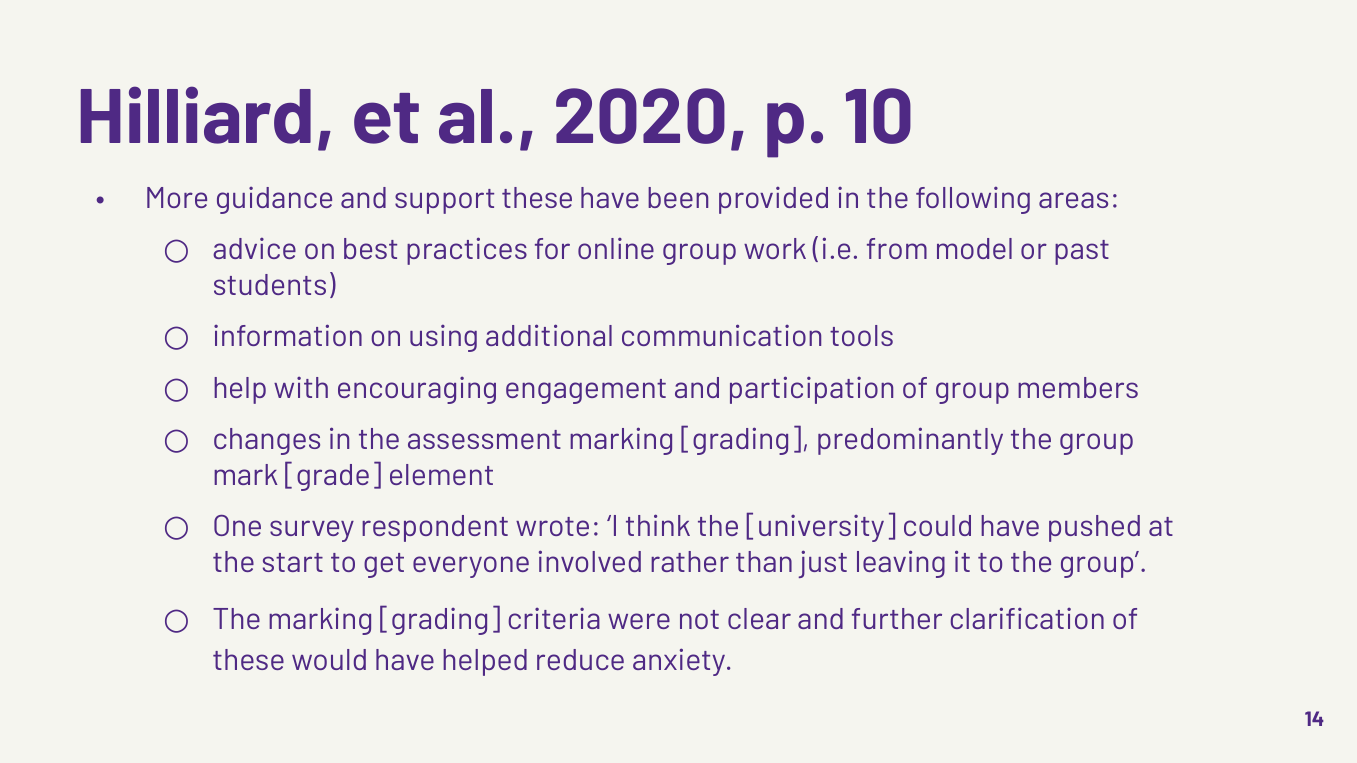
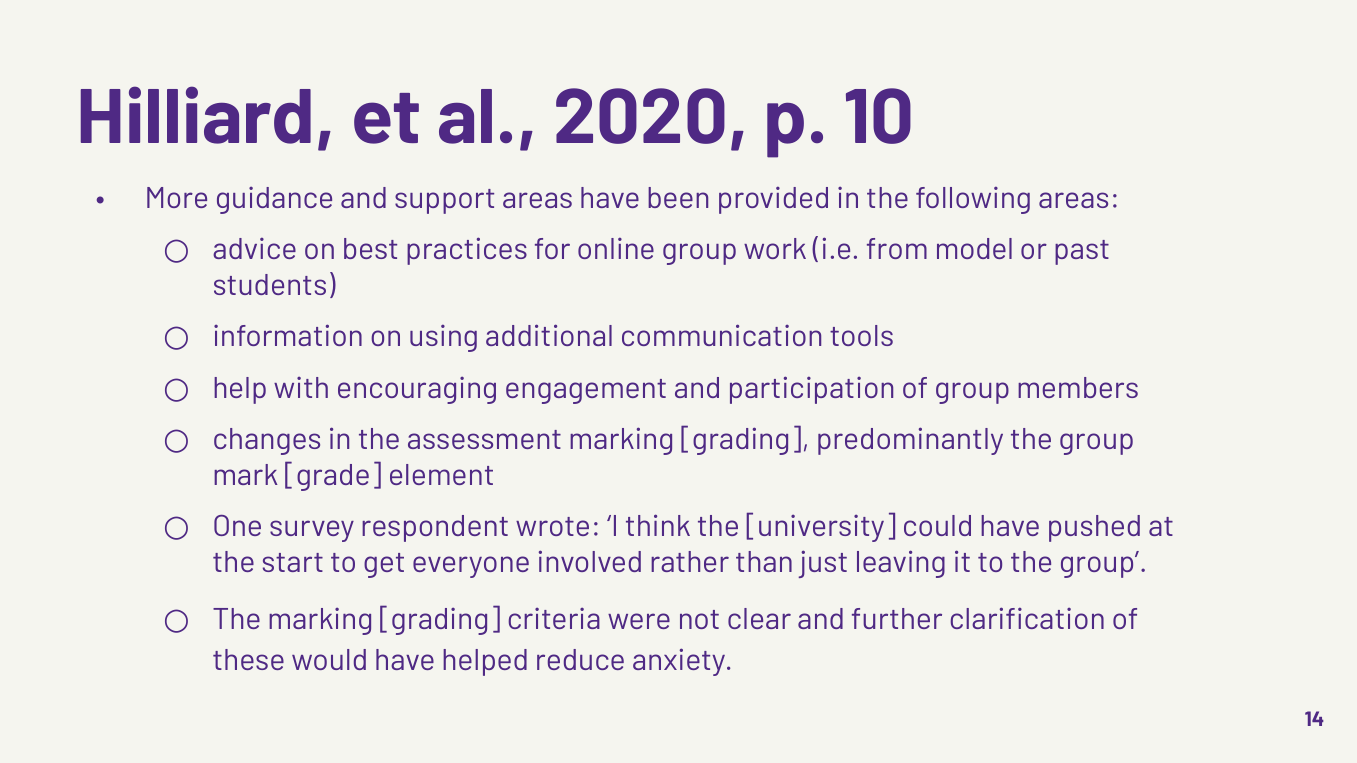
support these: these -> areas (538, 199)
